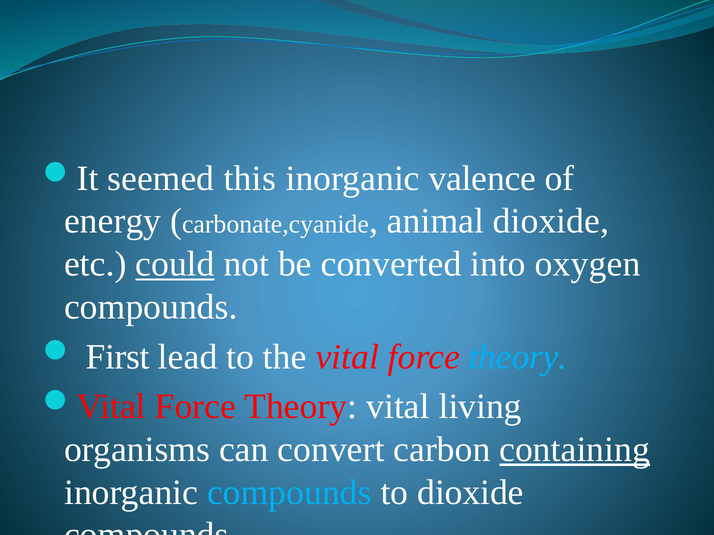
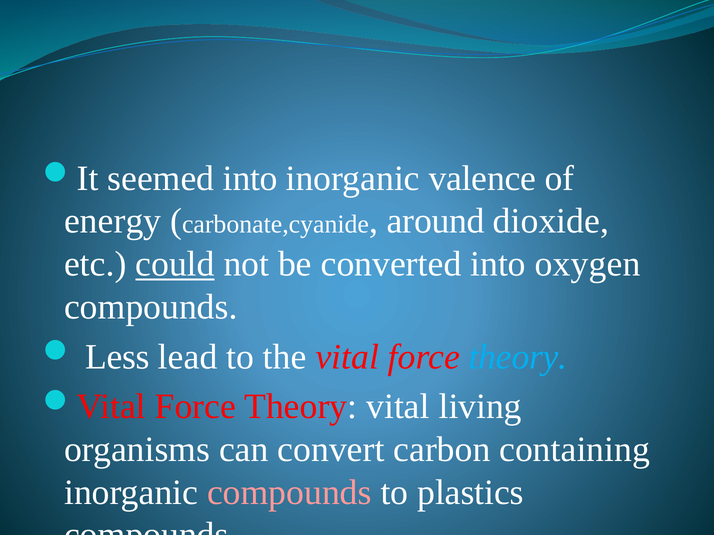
seemed this: this -> into (250, 179)
animal: animal -> around (436, 221)
First: First -> Less (118, 357)
containing underline: present -> none (575, 450)
compounds colour: light blue -> pink (289, 493)
to dioxide: dioxide -> plastics (470, 493)
